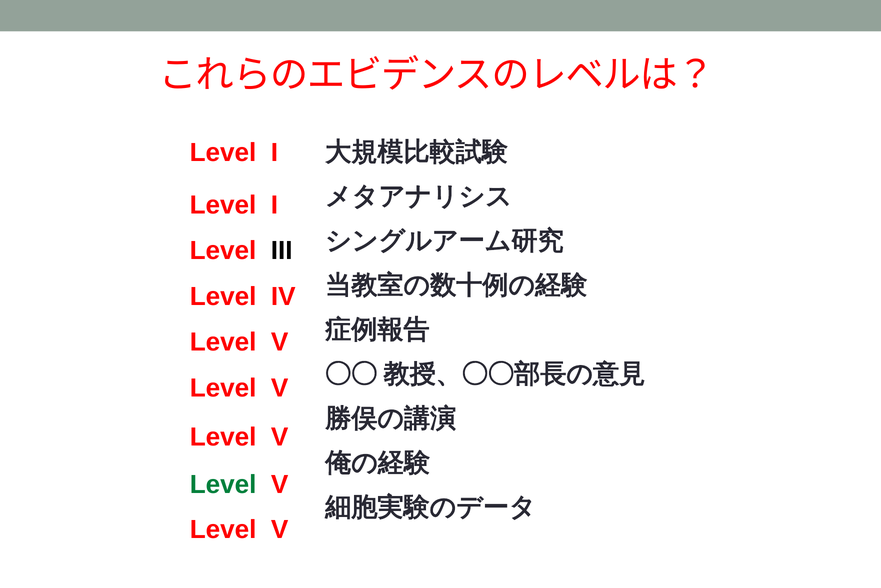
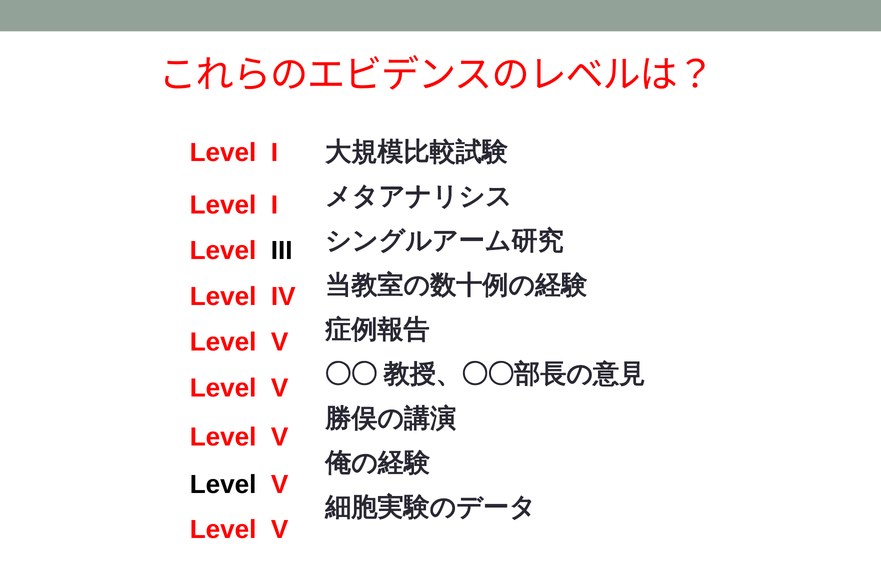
Level colour: green -> black (223, 484)
